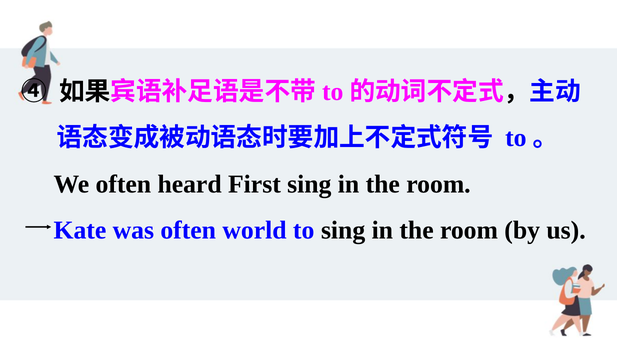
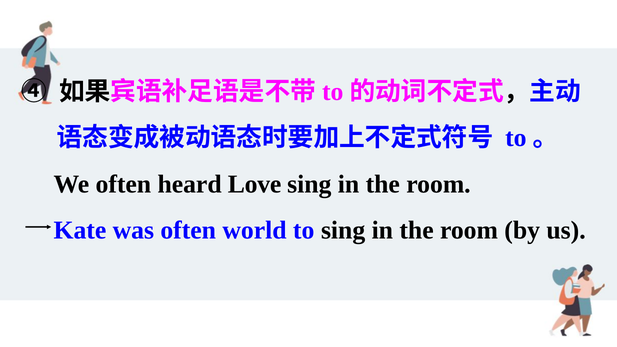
First: First -> Love (255, 184)
